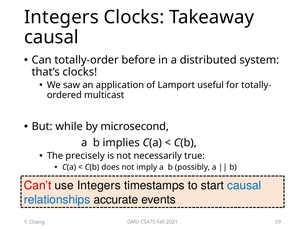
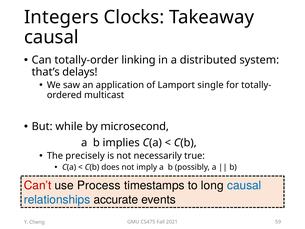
before: before -> linking (139, 60)
that’s clocks: clocks -> delays (80, 72)
useful: useful -> single (211, 85)
use Integers: Integers -> Process (99, 185)
start: start -> long (212, 185)
